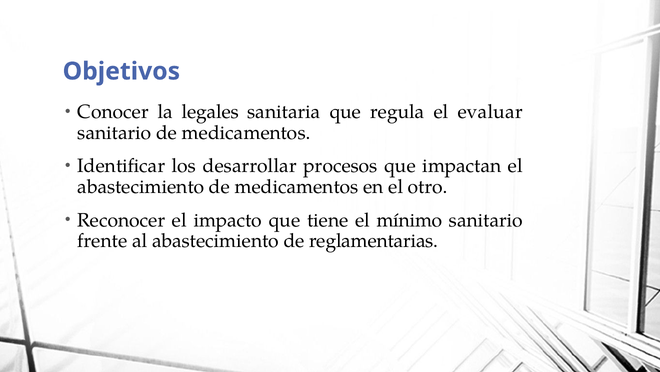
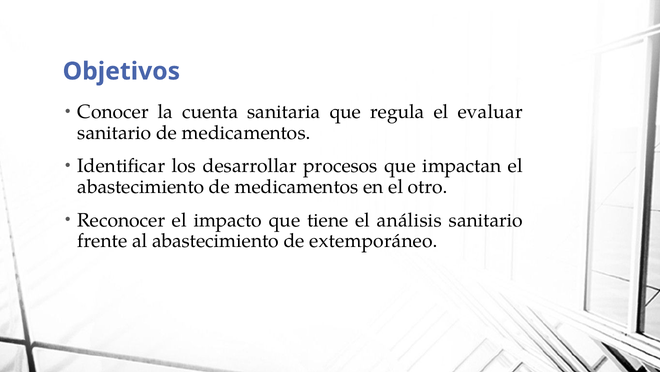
legales: legales -> cuenta (210, 112)
mínimo: mínimo -> análisis (409, 220)
reglamentarias: reglamentarias -> extemporáneo (373, 241)
